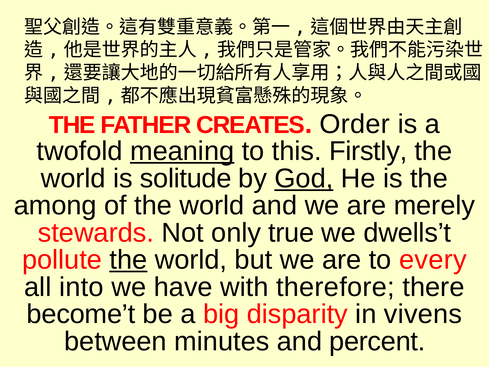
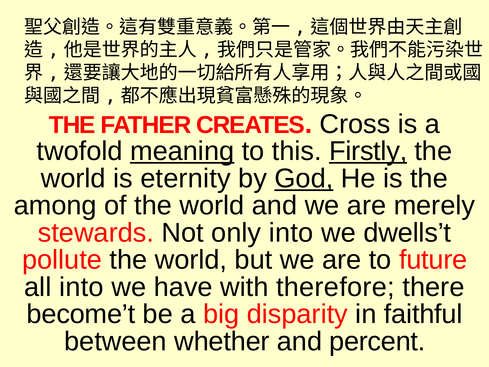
Order: Order -> Cross (355, 124)
Firstly underline: none -> present (368, 151)
solitude: solitude -> eternity (185, 178)
only true: true -> into (291, 233)
the underline: present -> none (128, 260)
every: every -> future (433, 260)
vivens: vivens -> faithful (423, 314)
minutes: minutes -> whether (222, 341)
